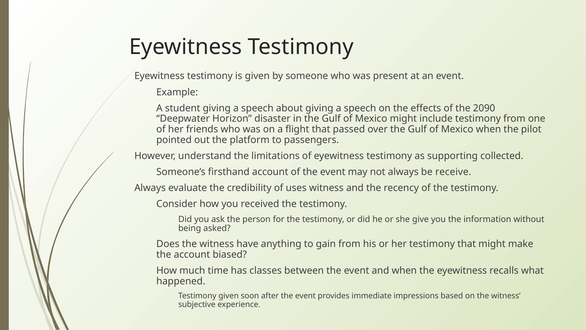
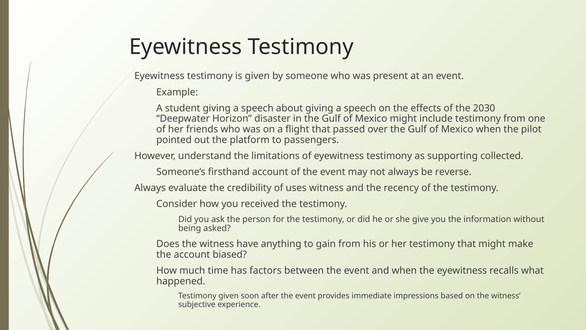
2090: 2090 -> 2030 (484, 108)
receive: receive -> reverse (453, 172)
classes: classes -> factors (266, 270)
